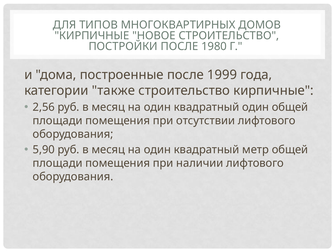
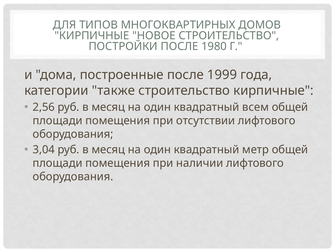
квадратный один: один -> всем (256, 107)
5,90: 5,90 -> 3,04 (44, 149)
